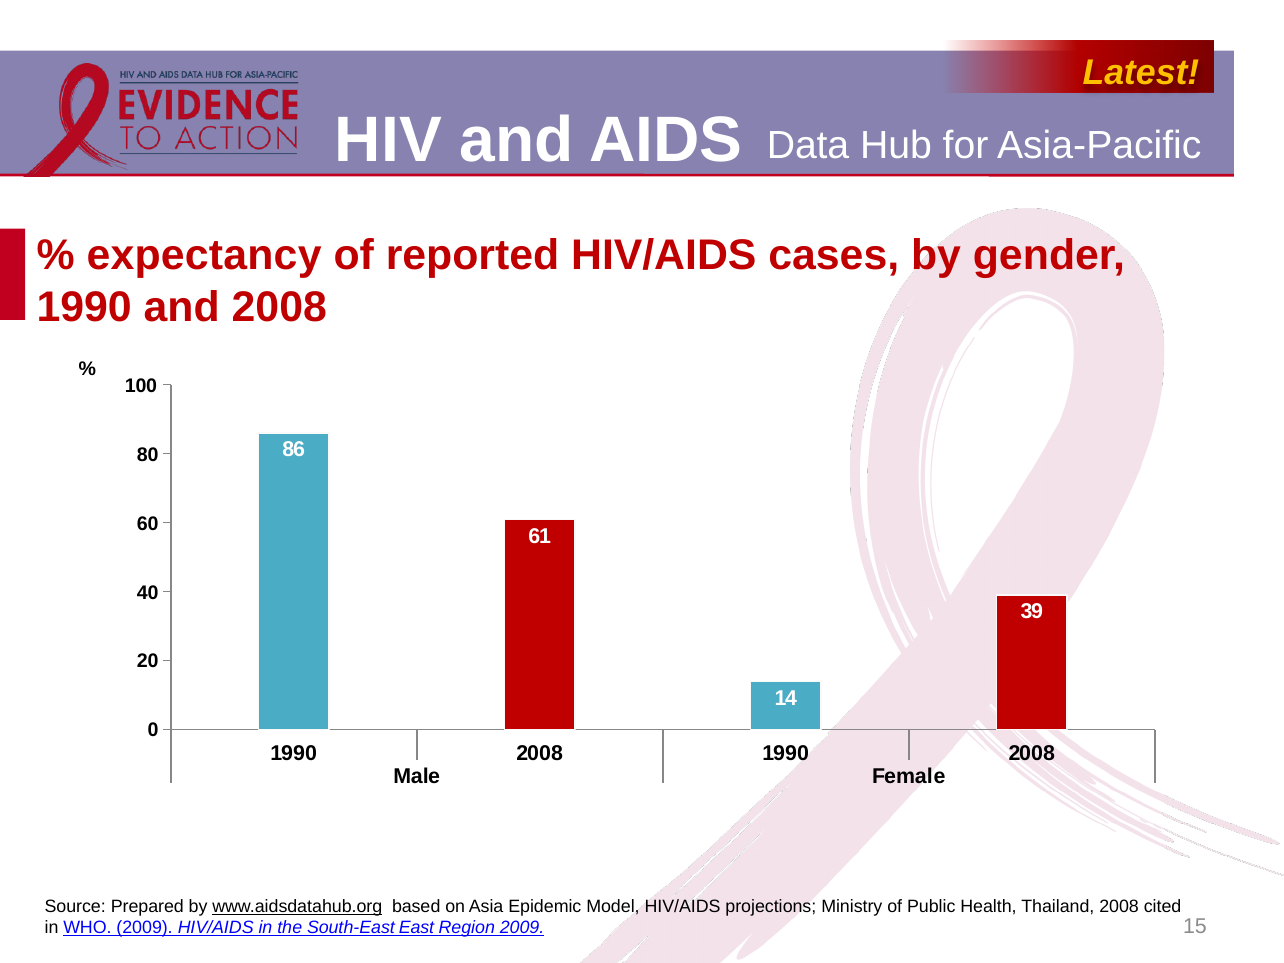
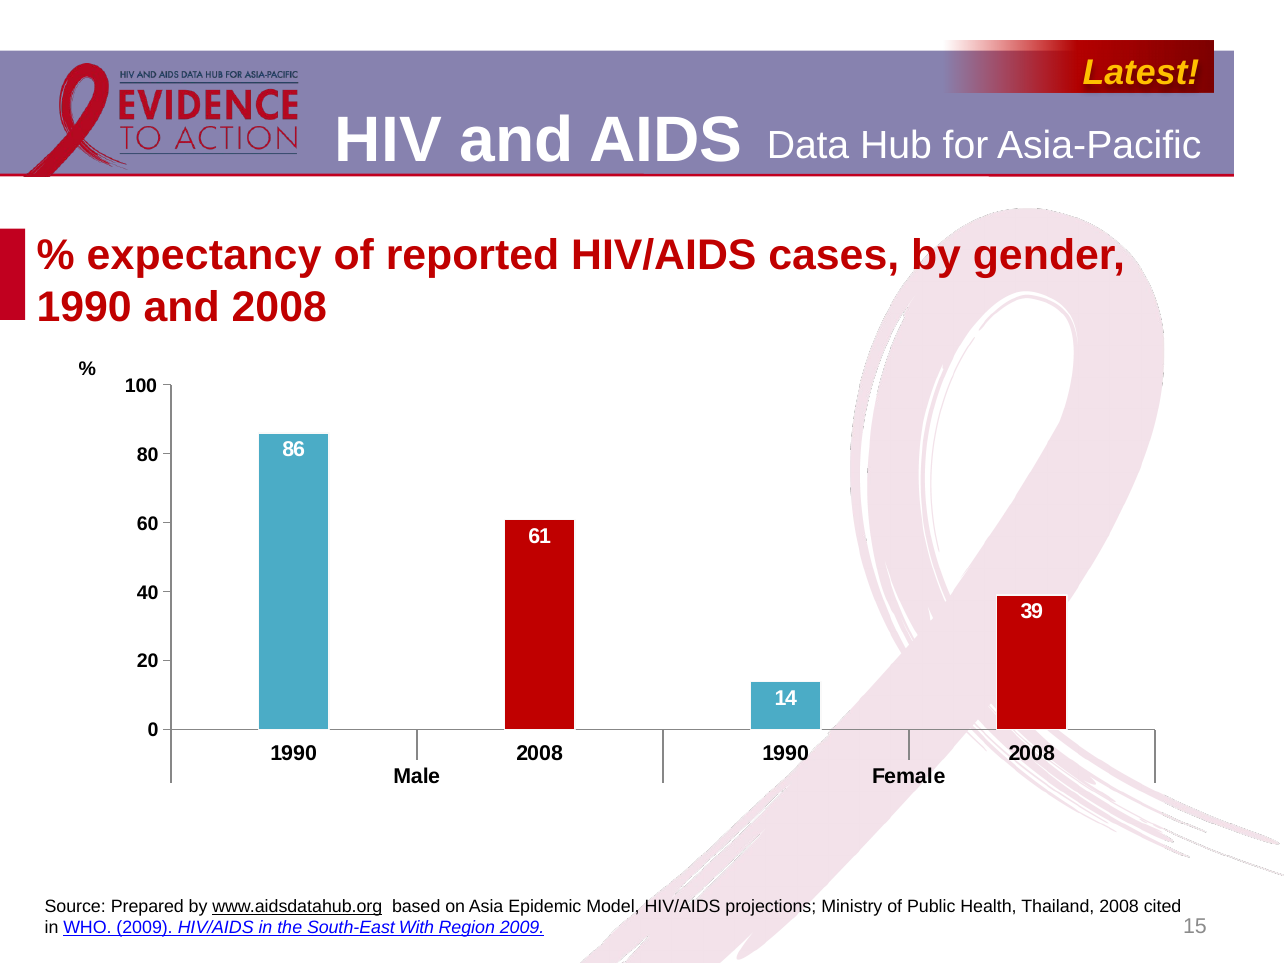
East: East -> With (416, 928)
